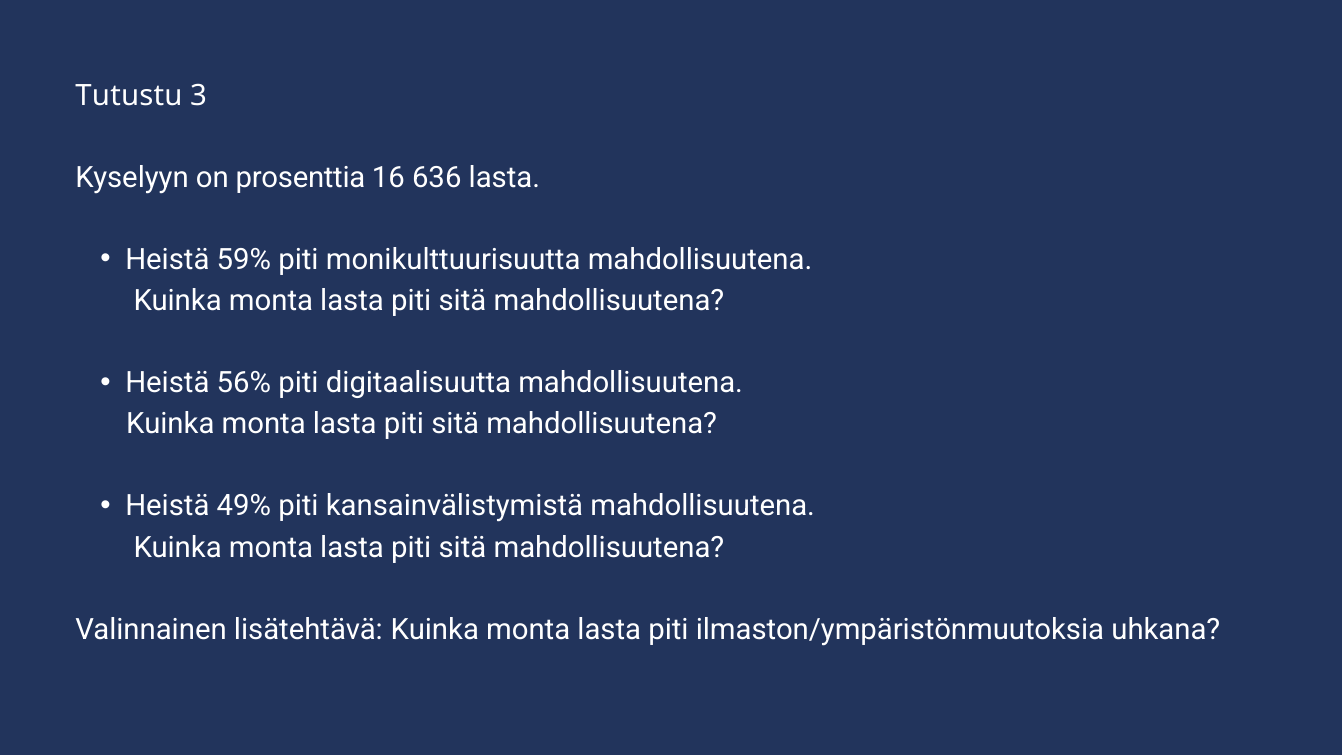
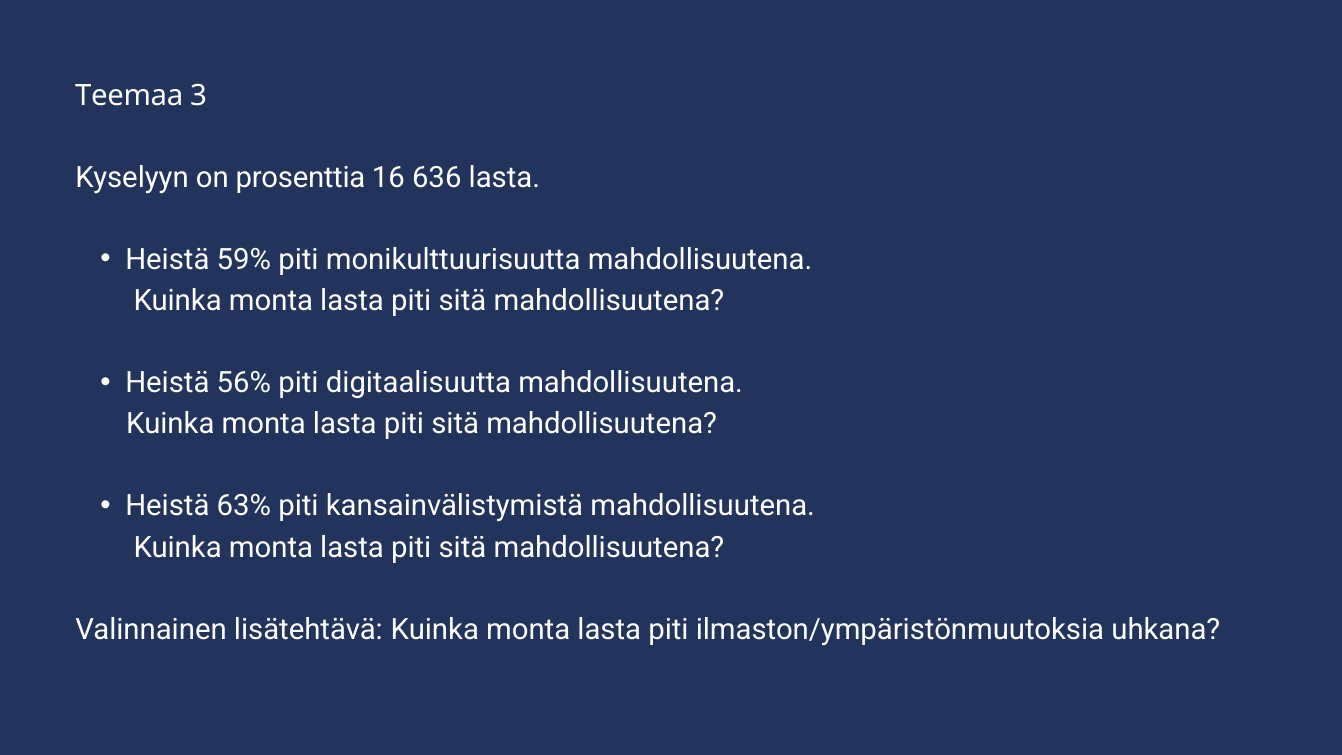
Tutustu: Tutustu -> Teemaa (129, 95)
49%: 49% -> 63% (244, 506)
